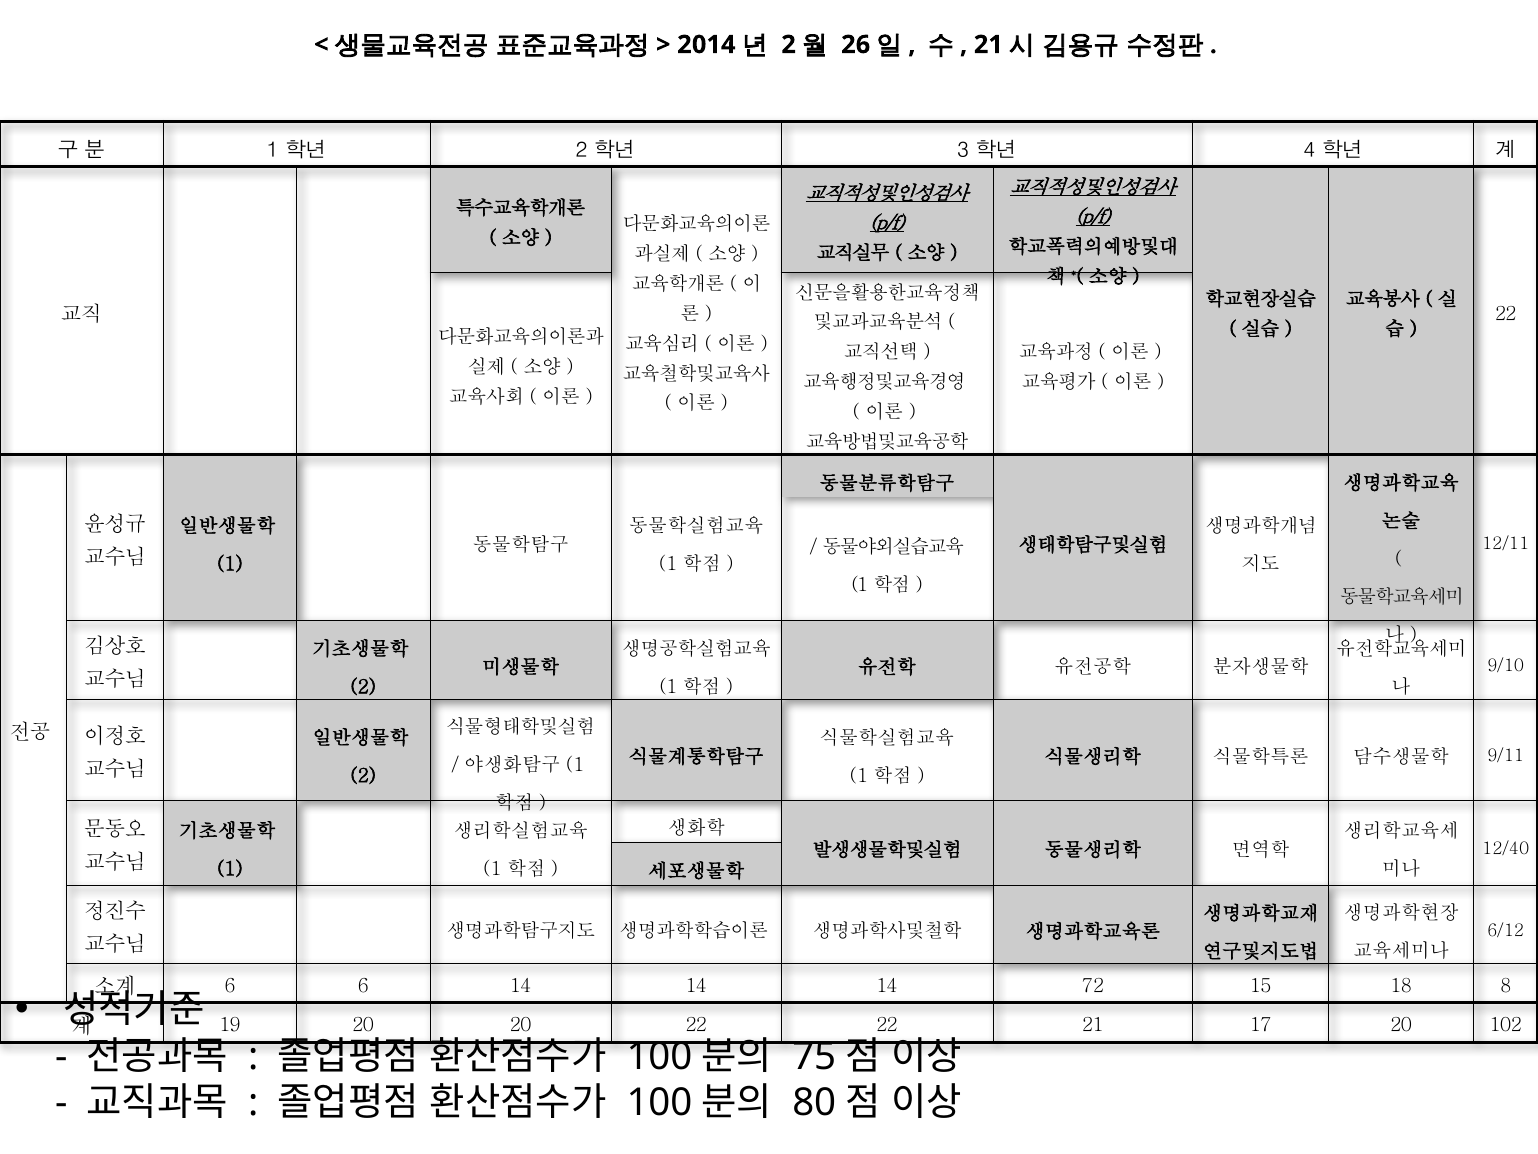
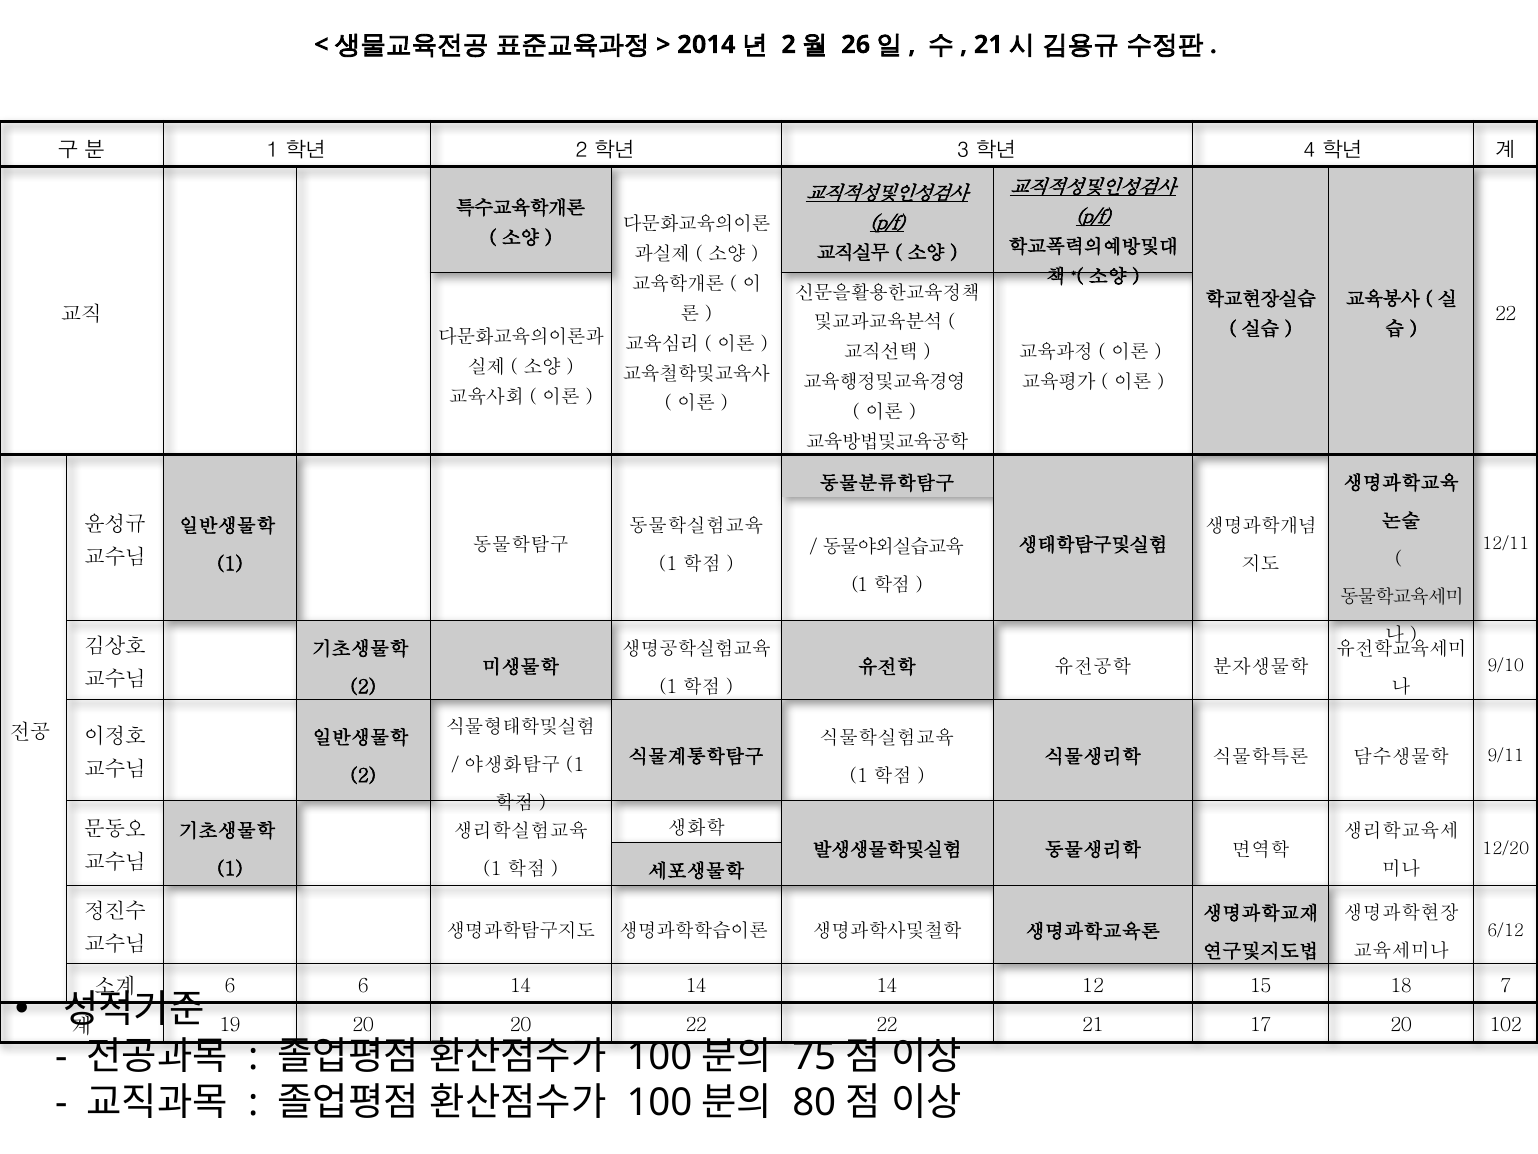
12/40: 12/40 -> 12/20 (1506, 849)
72: 72 -> 12 (1093, 986)
8: 8 -> 7 (1506, 986)
